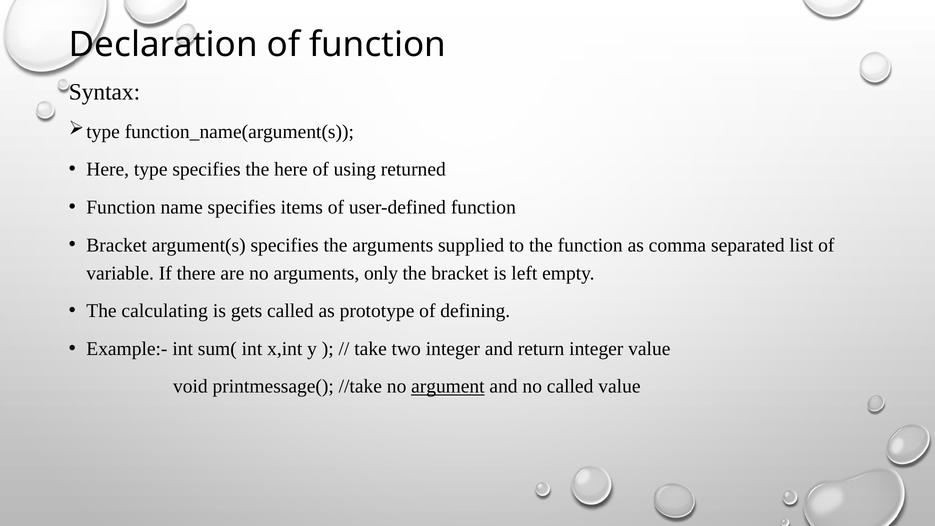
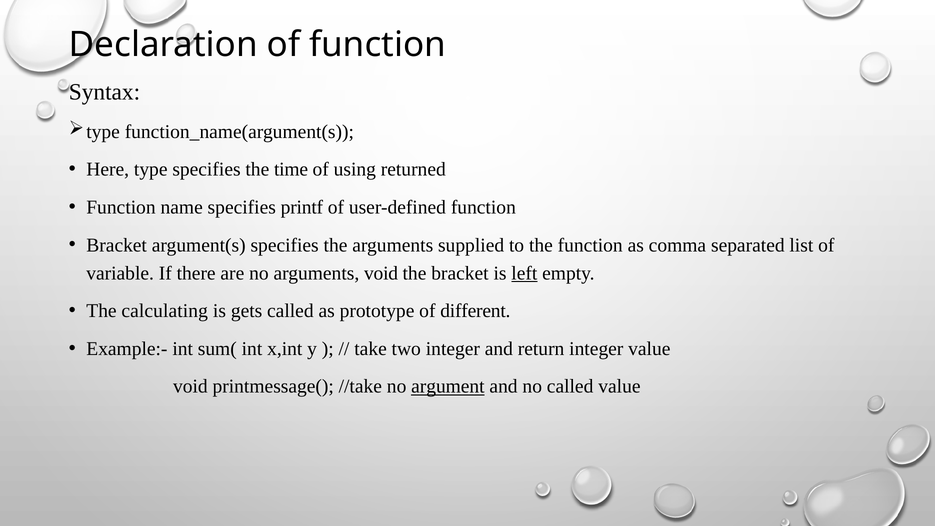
the here: here -> time (291, 169)
items: items -> printf (302, 207)
arguments only: only -> void (381, 273)
left underline: none -> present (524, 273)
defining: defining -> different (475, 311)
